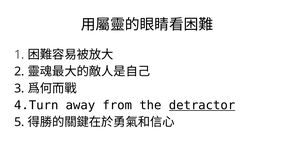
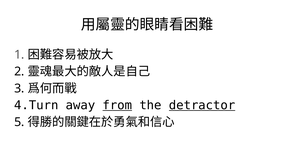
from underline: none -> present (117, 105)
